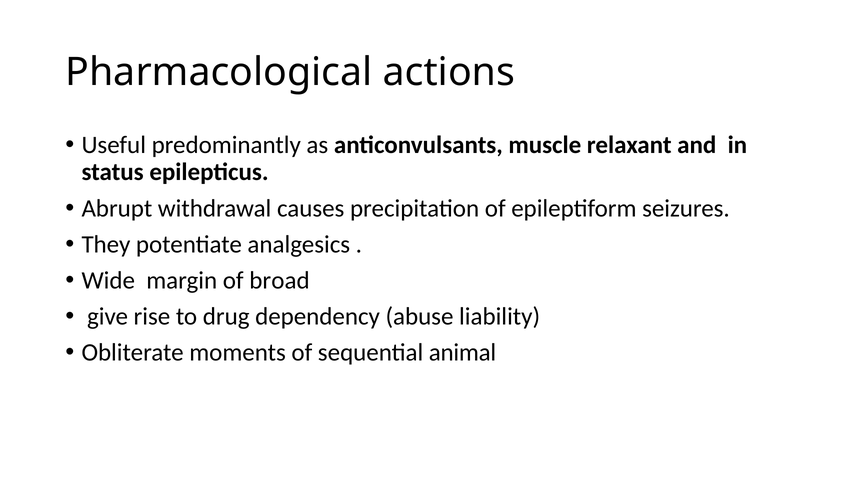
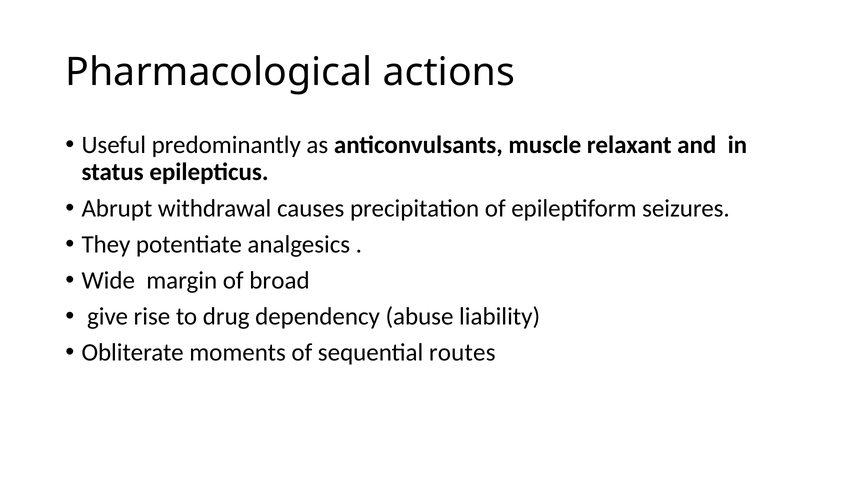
animal: animal -> routes (462, 352)
